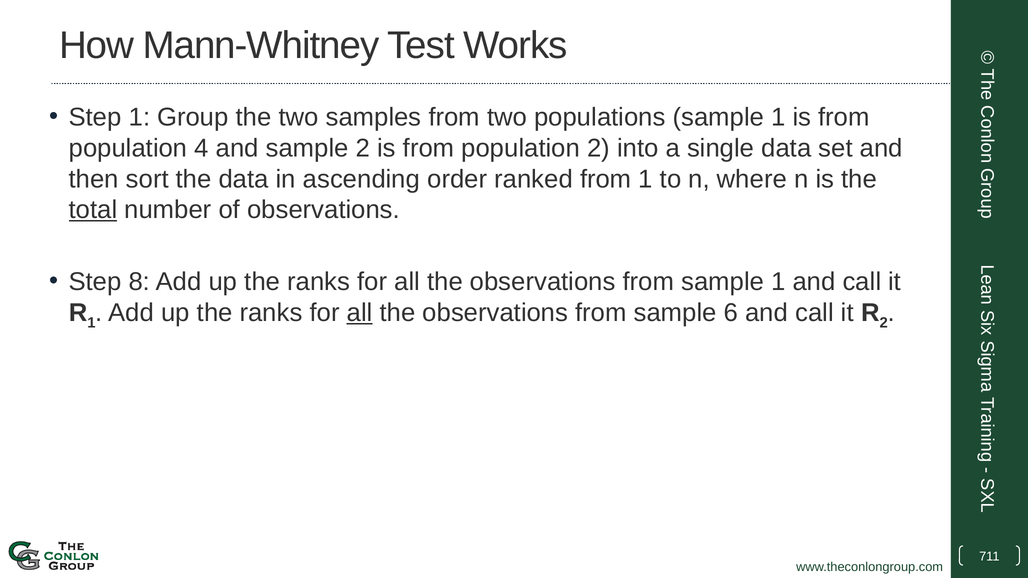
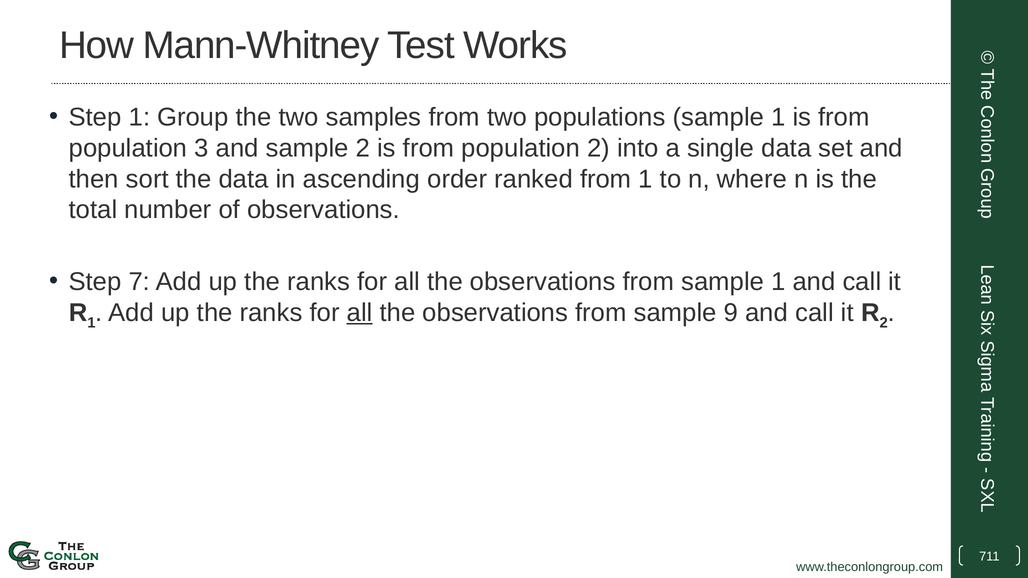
4: 4 -> 3 (202, 148)
total underline: present -> none (93, 210)
8: 8 -> 7 (139, 282)
6: 6 -> 9 (731, 313)
